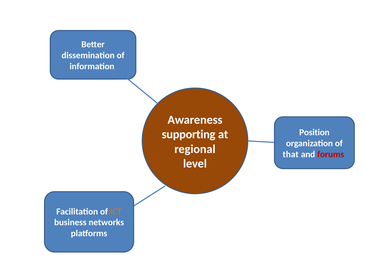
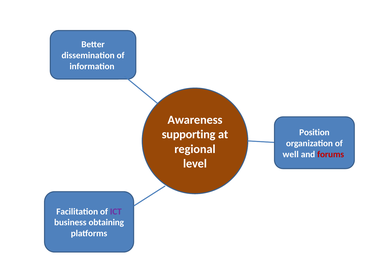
that: that -> well (291, 154)
ICT colour: orange -> purple (116, 211)
networks: networks -> obtaining (106, 222)
